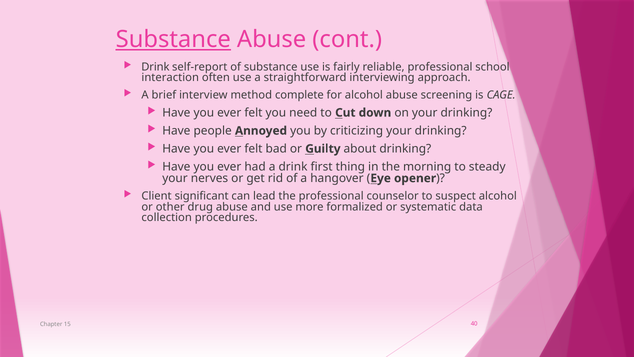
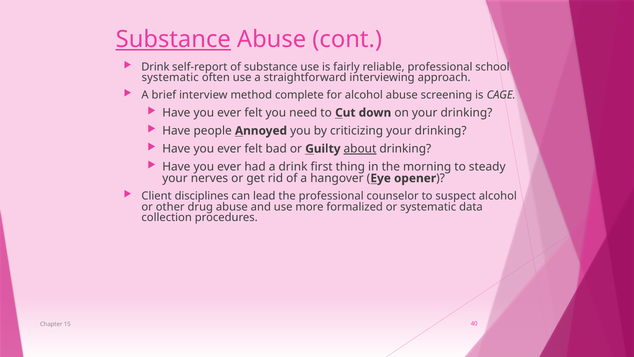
interaction: interaction -> systematic (170, 78)
about underline: none -> present (360, 149)
significant: significant -> disciplines (202, 196)
